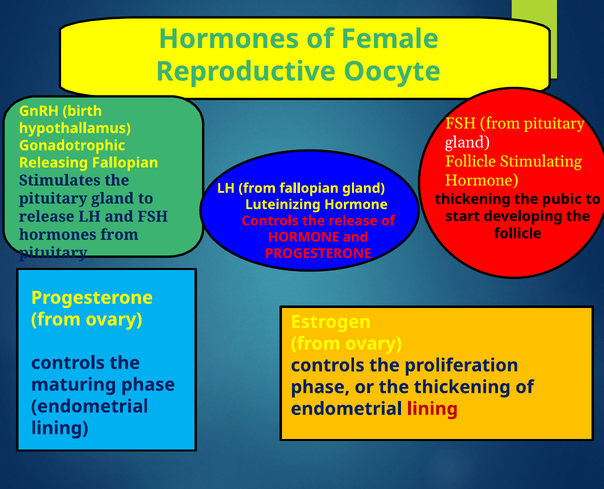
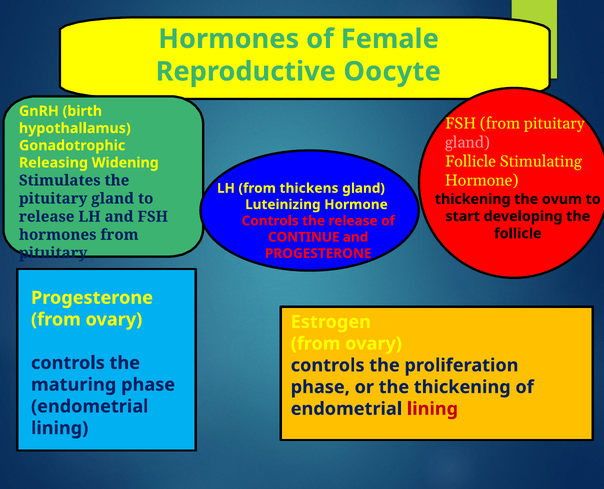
gland colour: white -> pink (467, 143)
Releasing Fallopian: Fallopian -> Widening (125, 163)
from fallopian: fallopian -> thickens (309, 188)
pubic: pubic -> ovum (562, 199)
HORMONE: HORMONE -> CONTINUE (304, 237)
